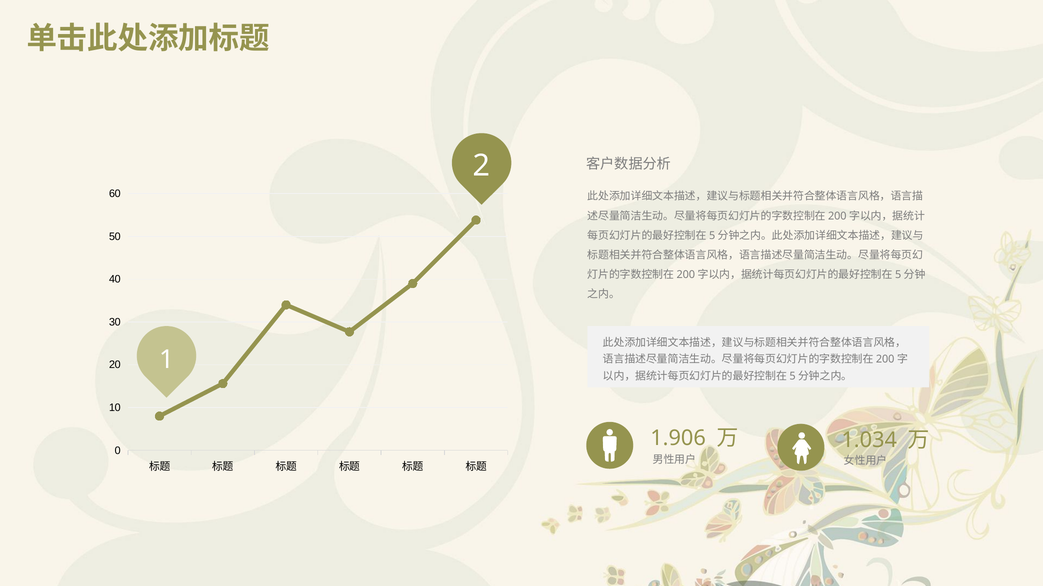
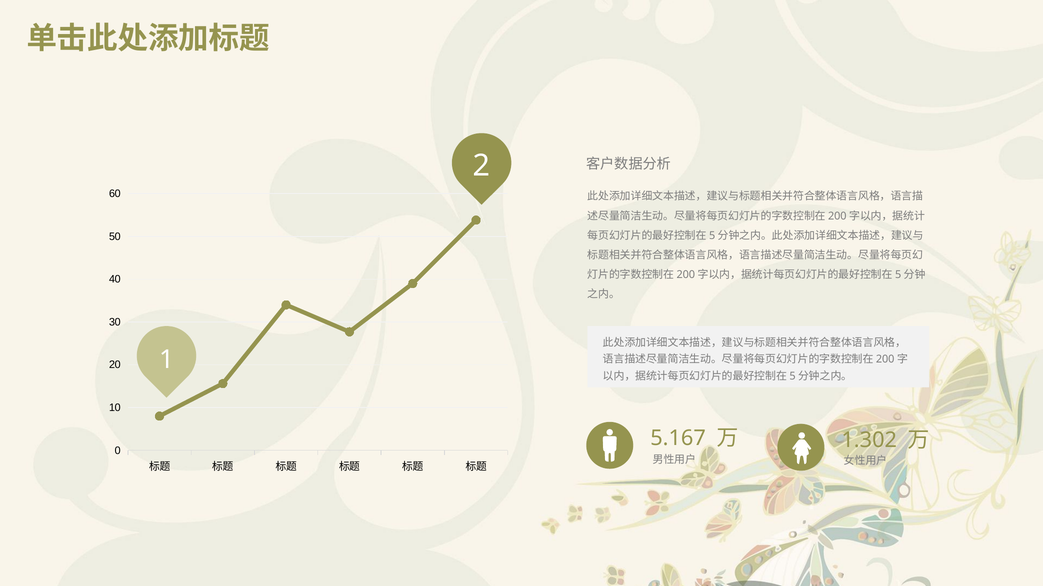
1.906: 1.906 -> 5.167 (678, 439)
1.034: 1.034 -> 1.302 (869, 441)
